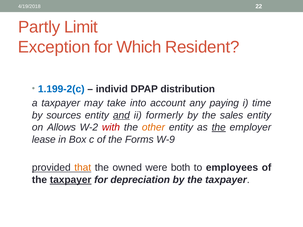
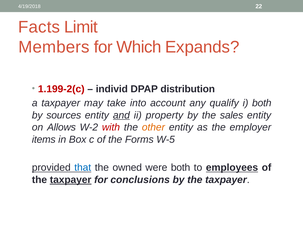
Partly: Partly -> Facts (39, 27)
Exception: Exception -> Members (54, 47)
Resident: Resident -> Expands (202, 47)
1.199-2(c colour: blue -> red (61, 89)
paying: paying -> qualify (224, 103)
i time: time -> both (262, 103)
formerly: formerly -> property (164, 115)
the underline: present -> none (219, 127)
lease: lease -> items (44, 140)
W-9: W-9 -> W-5 (166, 140)
that colour: orange -> blue (83, 168)
employees underline: none -> present (232, 168)
depreciation: depreciation -> conclusions (140, 180)
